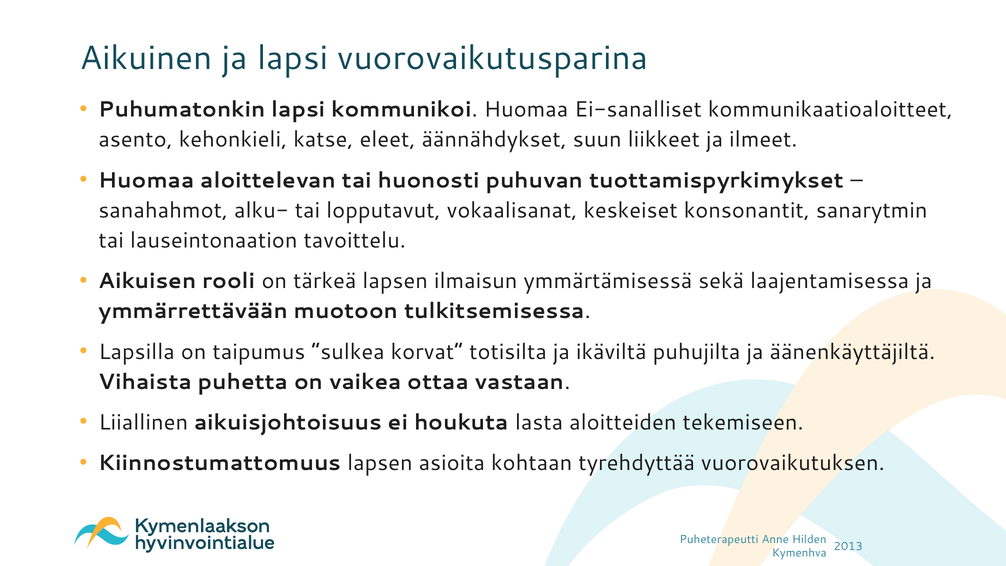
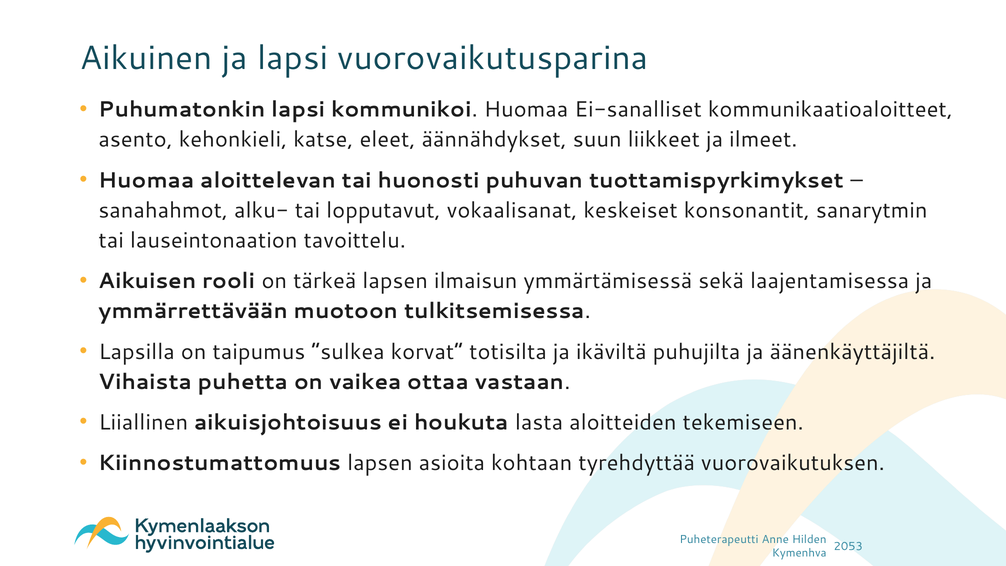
2013: 2013 -> 2053 (848, 546)
